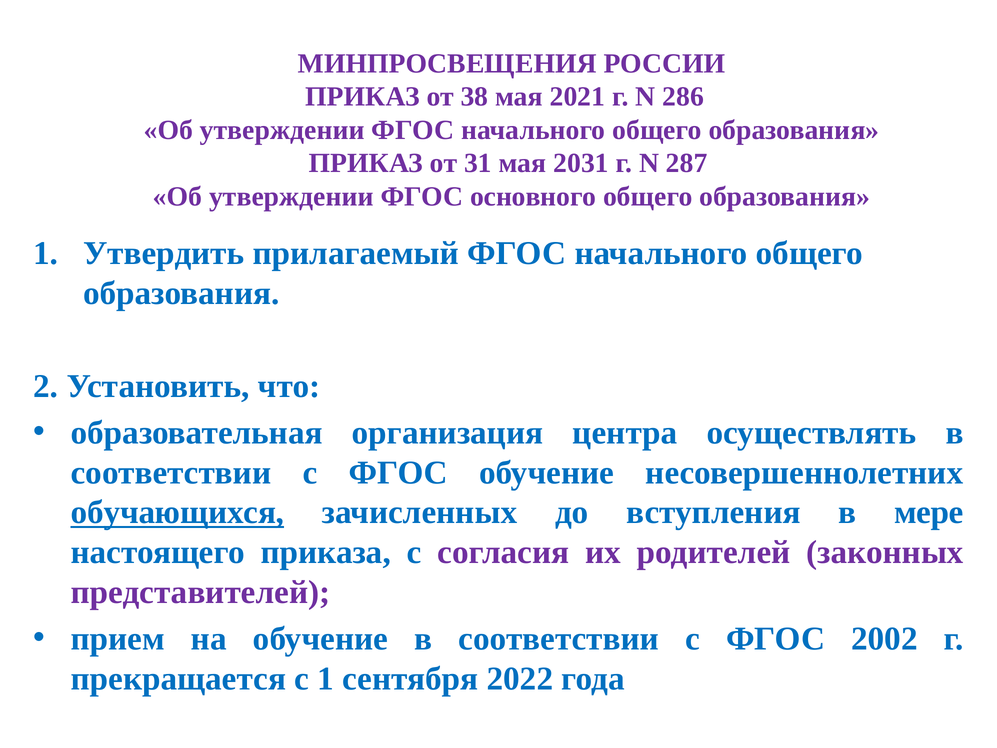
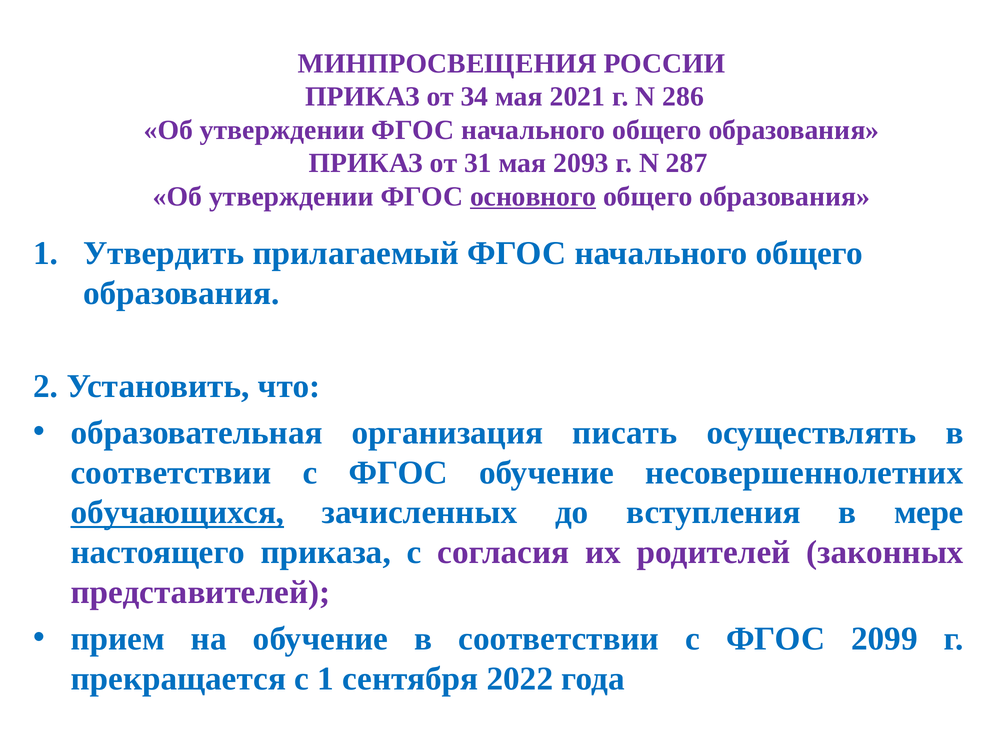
38: 38 -> 34 (474, 97)
2031: 2031 -> 2093 (581, 163)
основного underline: none -> present (533, 196)
центра: центра -> писать (625, 433)
2002: 2002 -> 2099 (884, 639)
